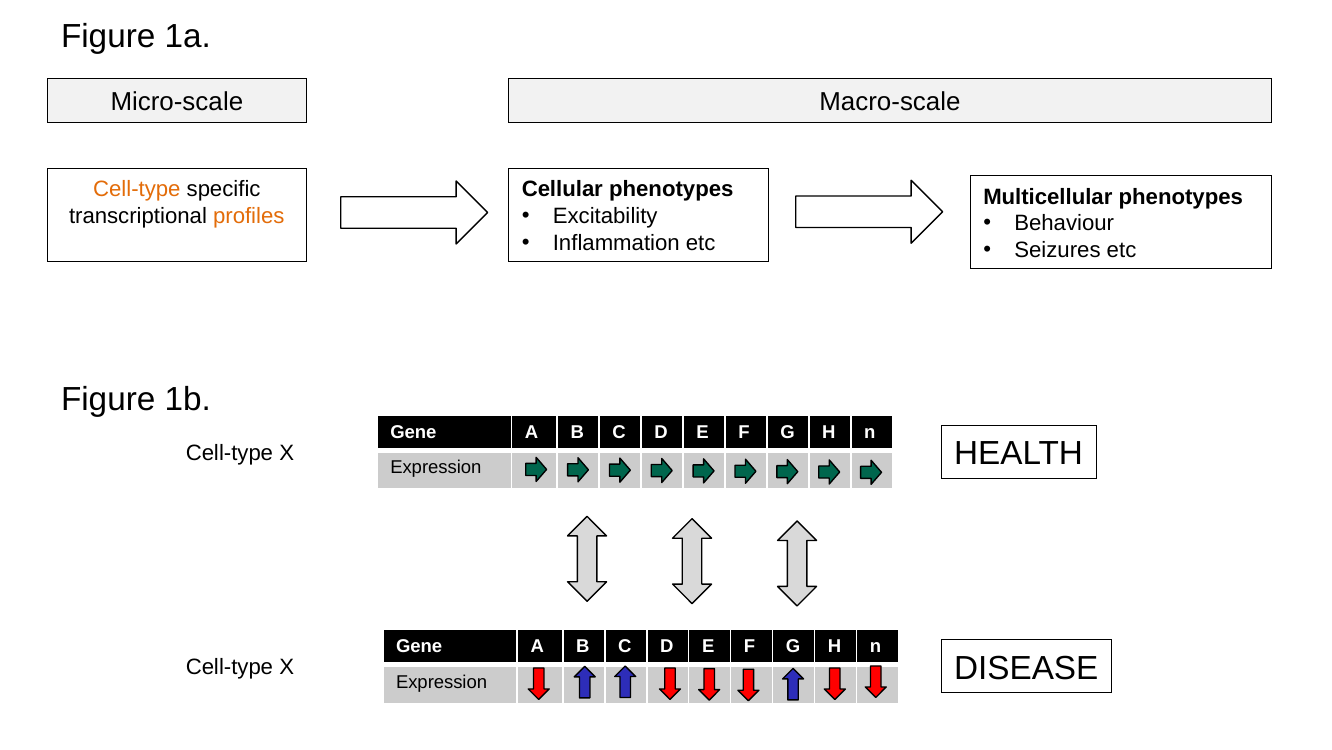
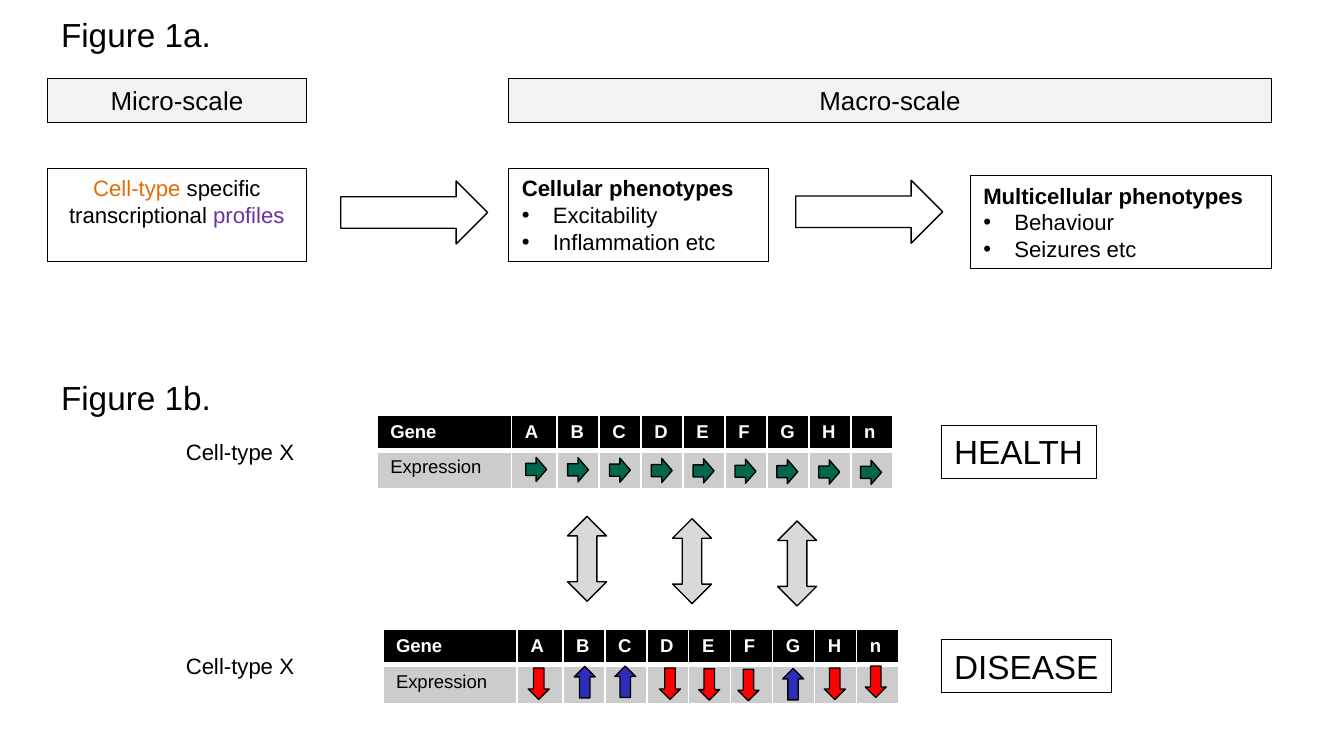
profiles colour: orange -> purple (249, 216)
